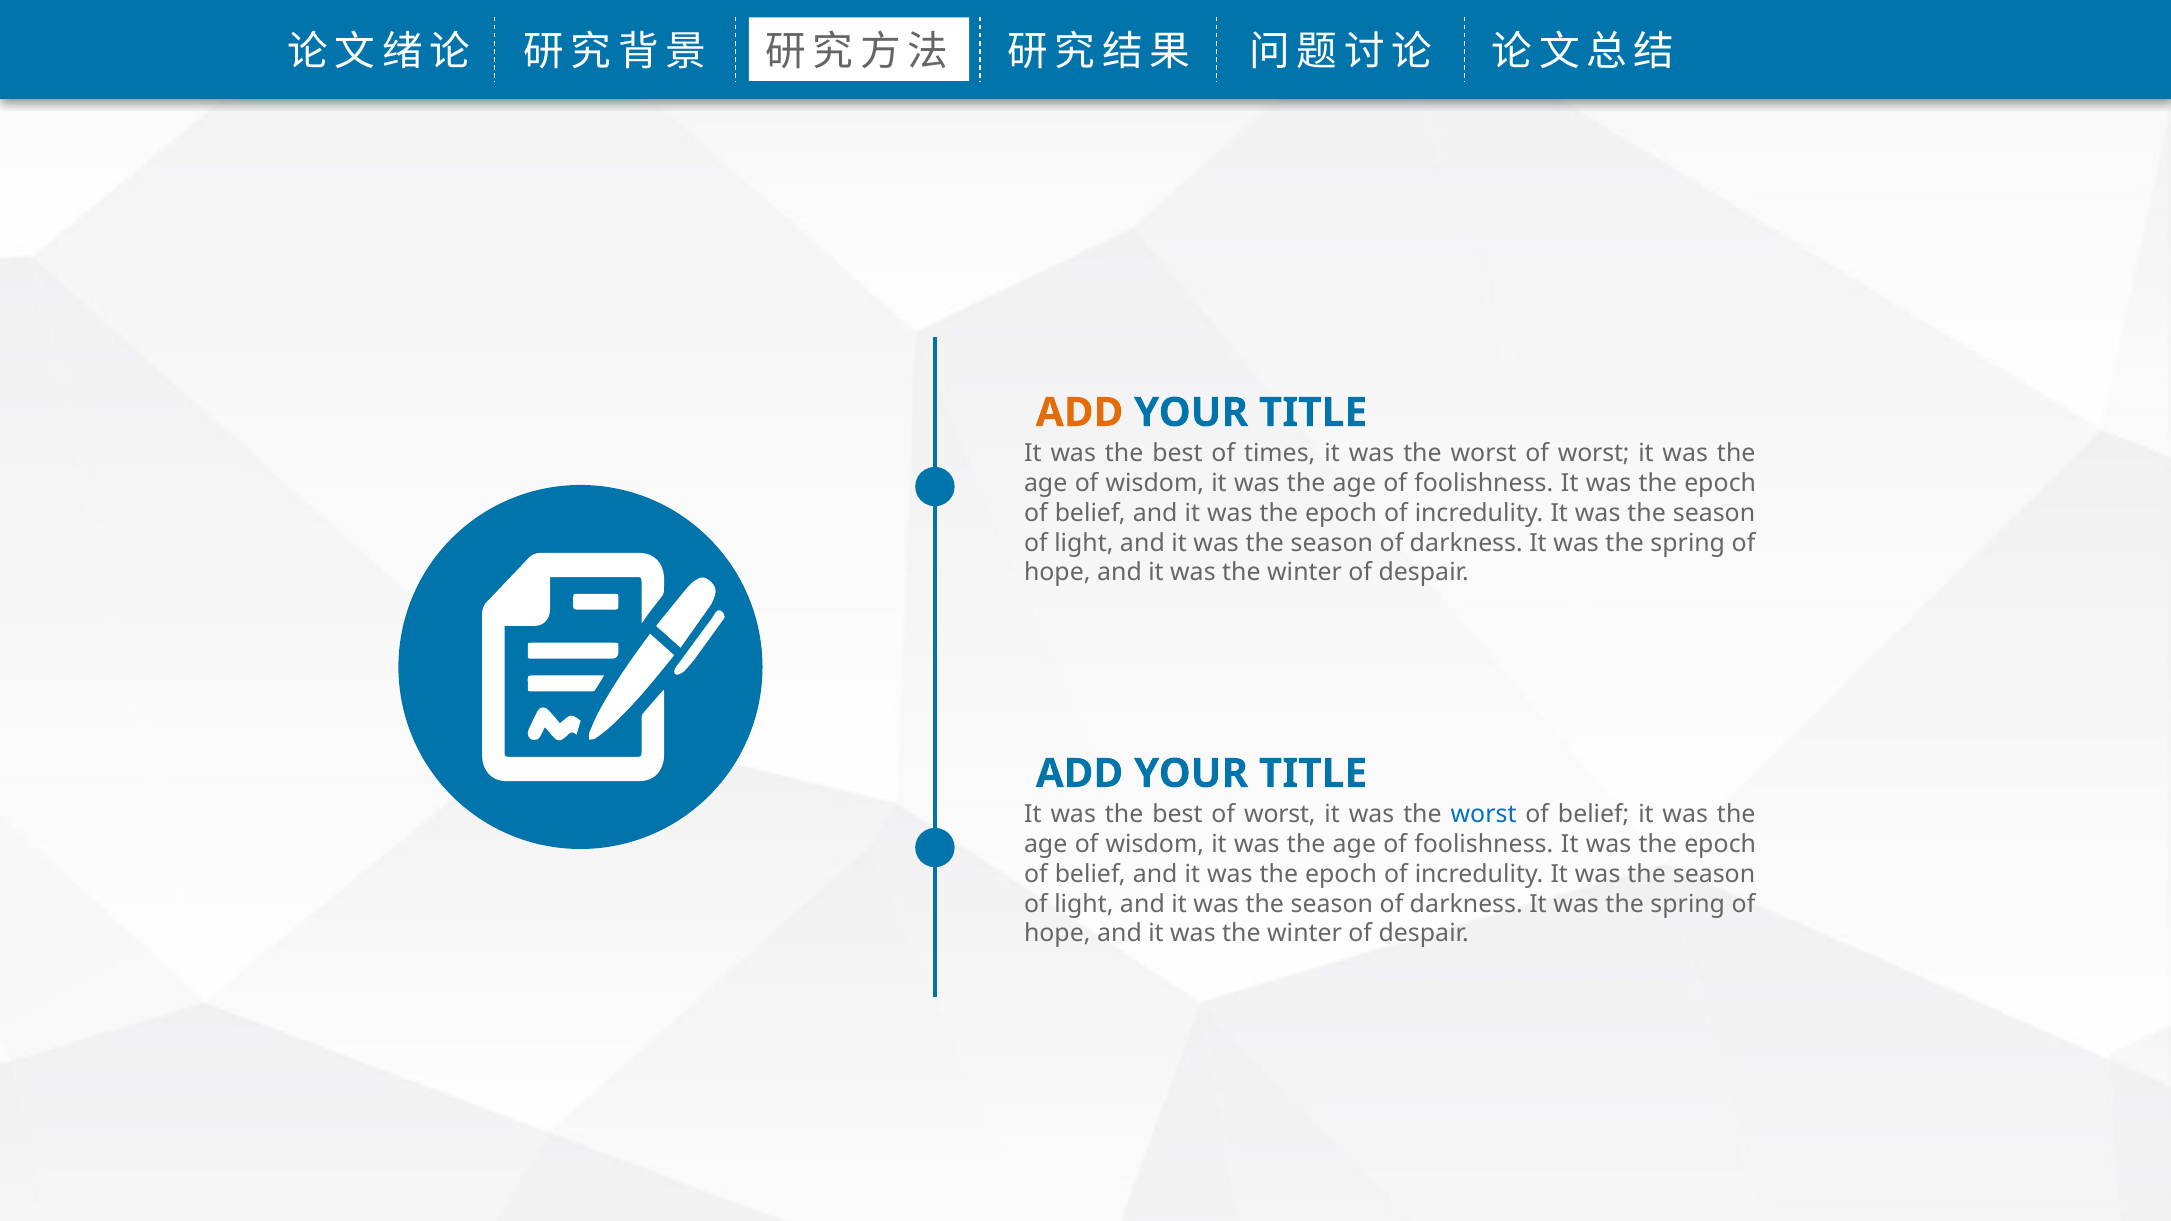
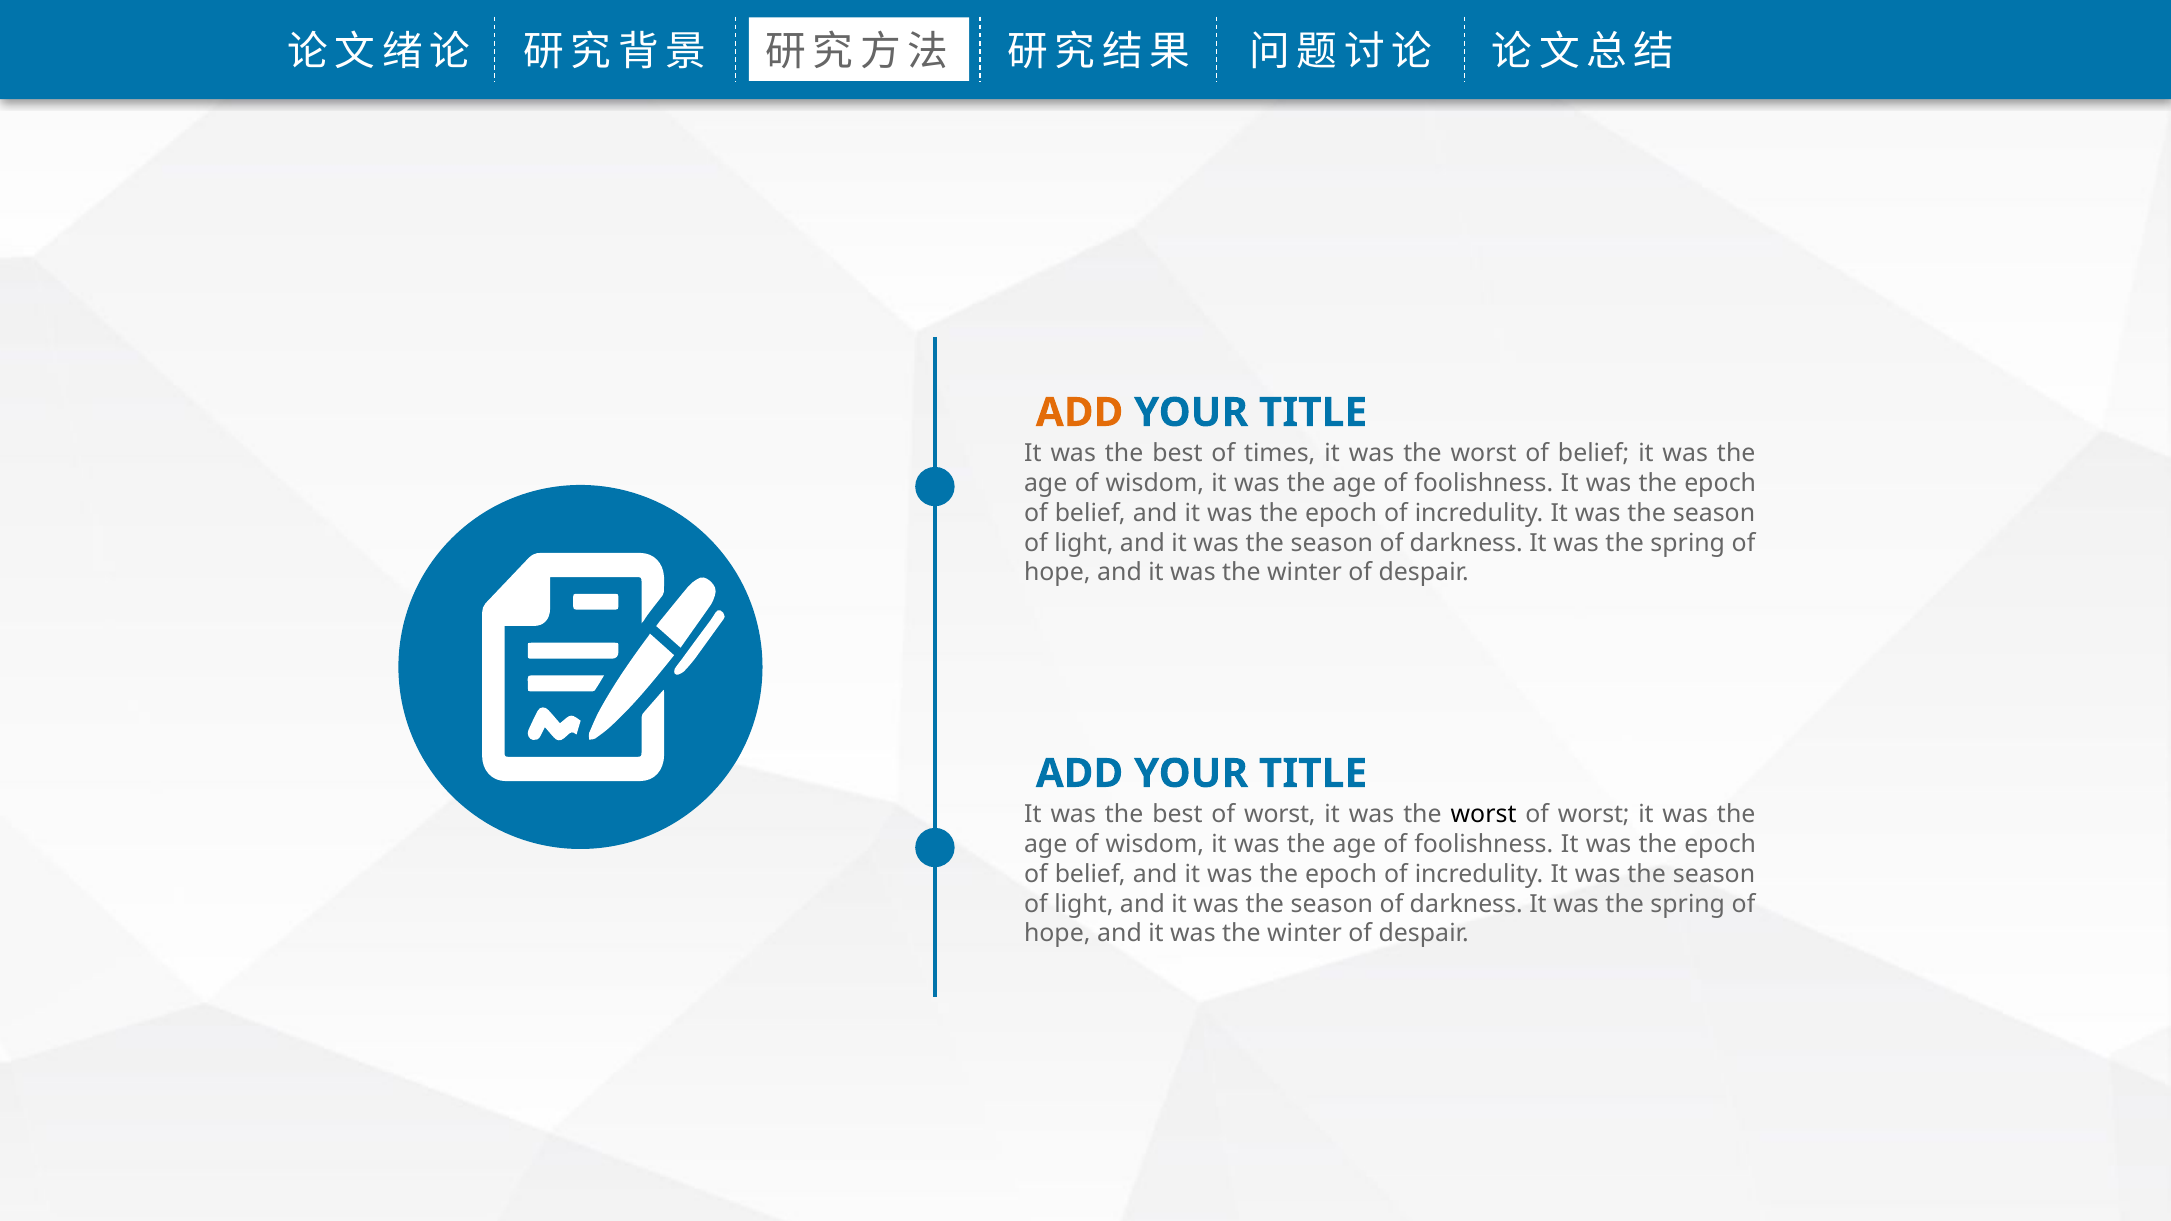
worst of worst: worst -> belief (1594, 453)
worst colour: blue -> black (1484, 814)
belief: belief -> worst (1594, 814)
